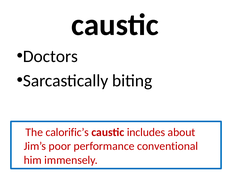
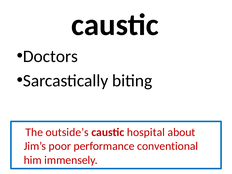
calorific’s: calorific’s -> outside’s (67, 132)
includes: includes -> hospital (146, 132)
